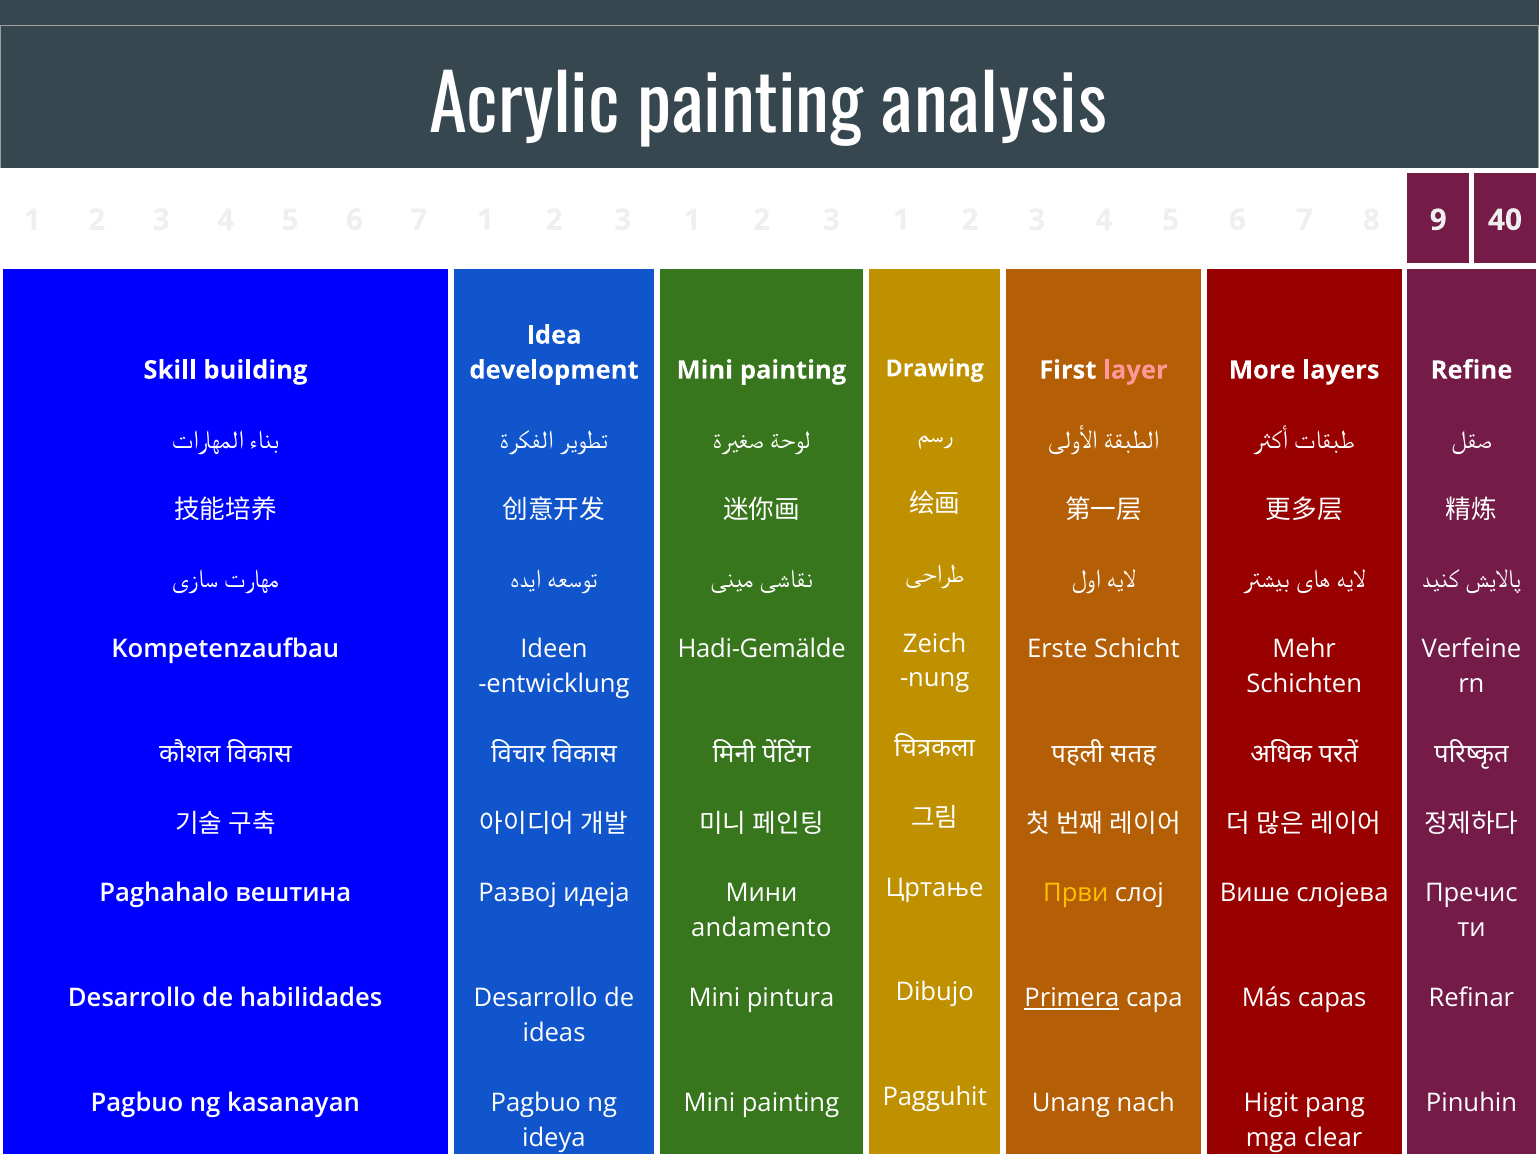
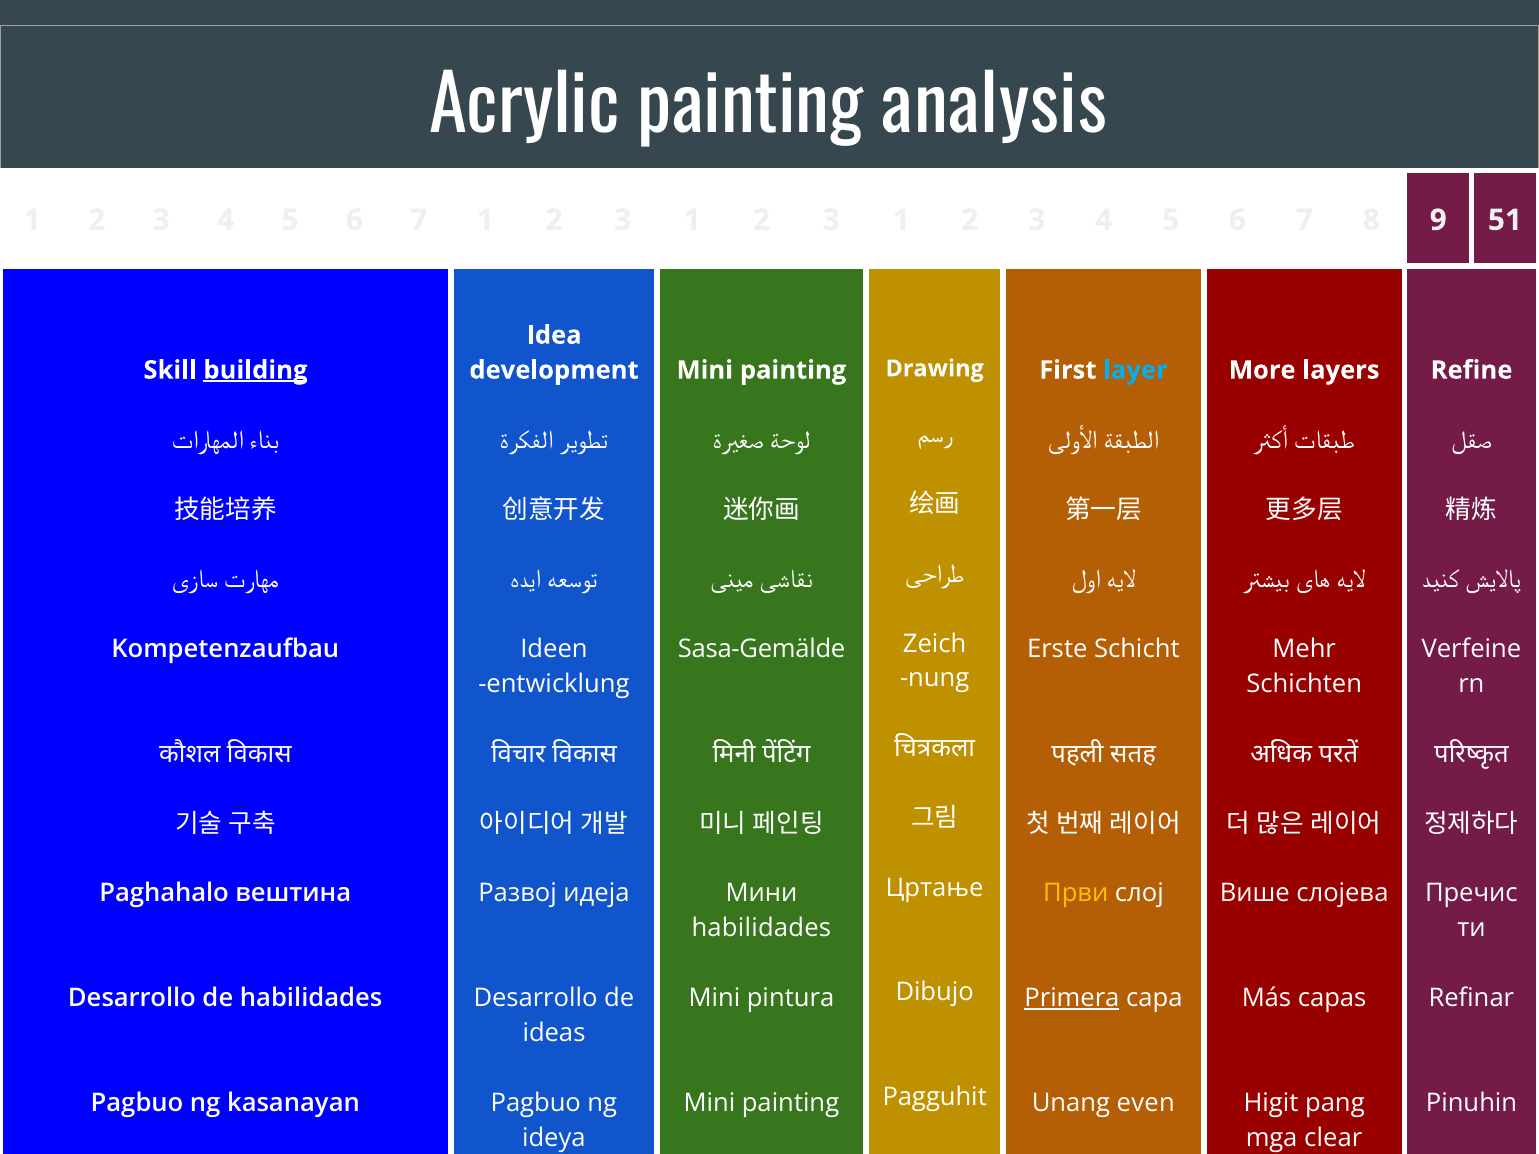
40: 40 -> 51 (1505, 220)
building underline: none -> present (255, 370)
layer colour: pink -> light blue (1135, 370)
Hadi-Gemälde: Hadi-Gemälde -> Sasa-Gemälde (762, 649)
andamento: andamento -> habilidades (761, 929)
nach: nach -> even (1146, 1103)
